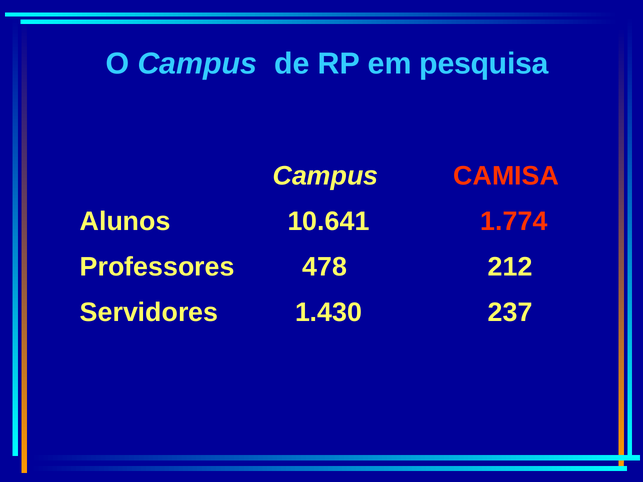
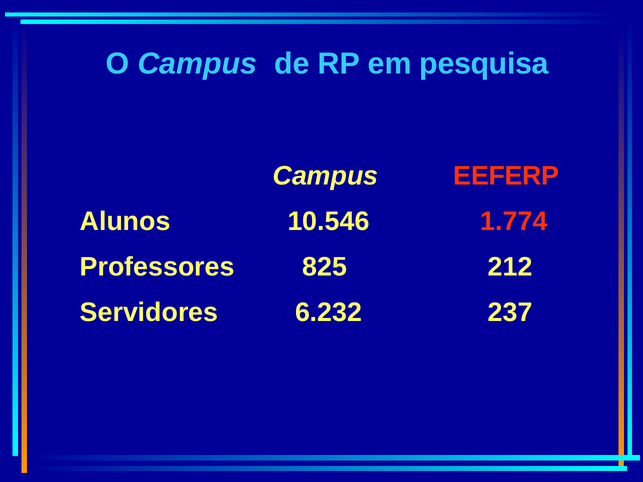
CAMISA: CAMISA -> EEFERP (506, 176)
10.641: 10.641 -> 10.546 (329, 222)
478: 478 -> 825 (325, 267)
1.430: 1.430 -> 6.232 (329, 313)
